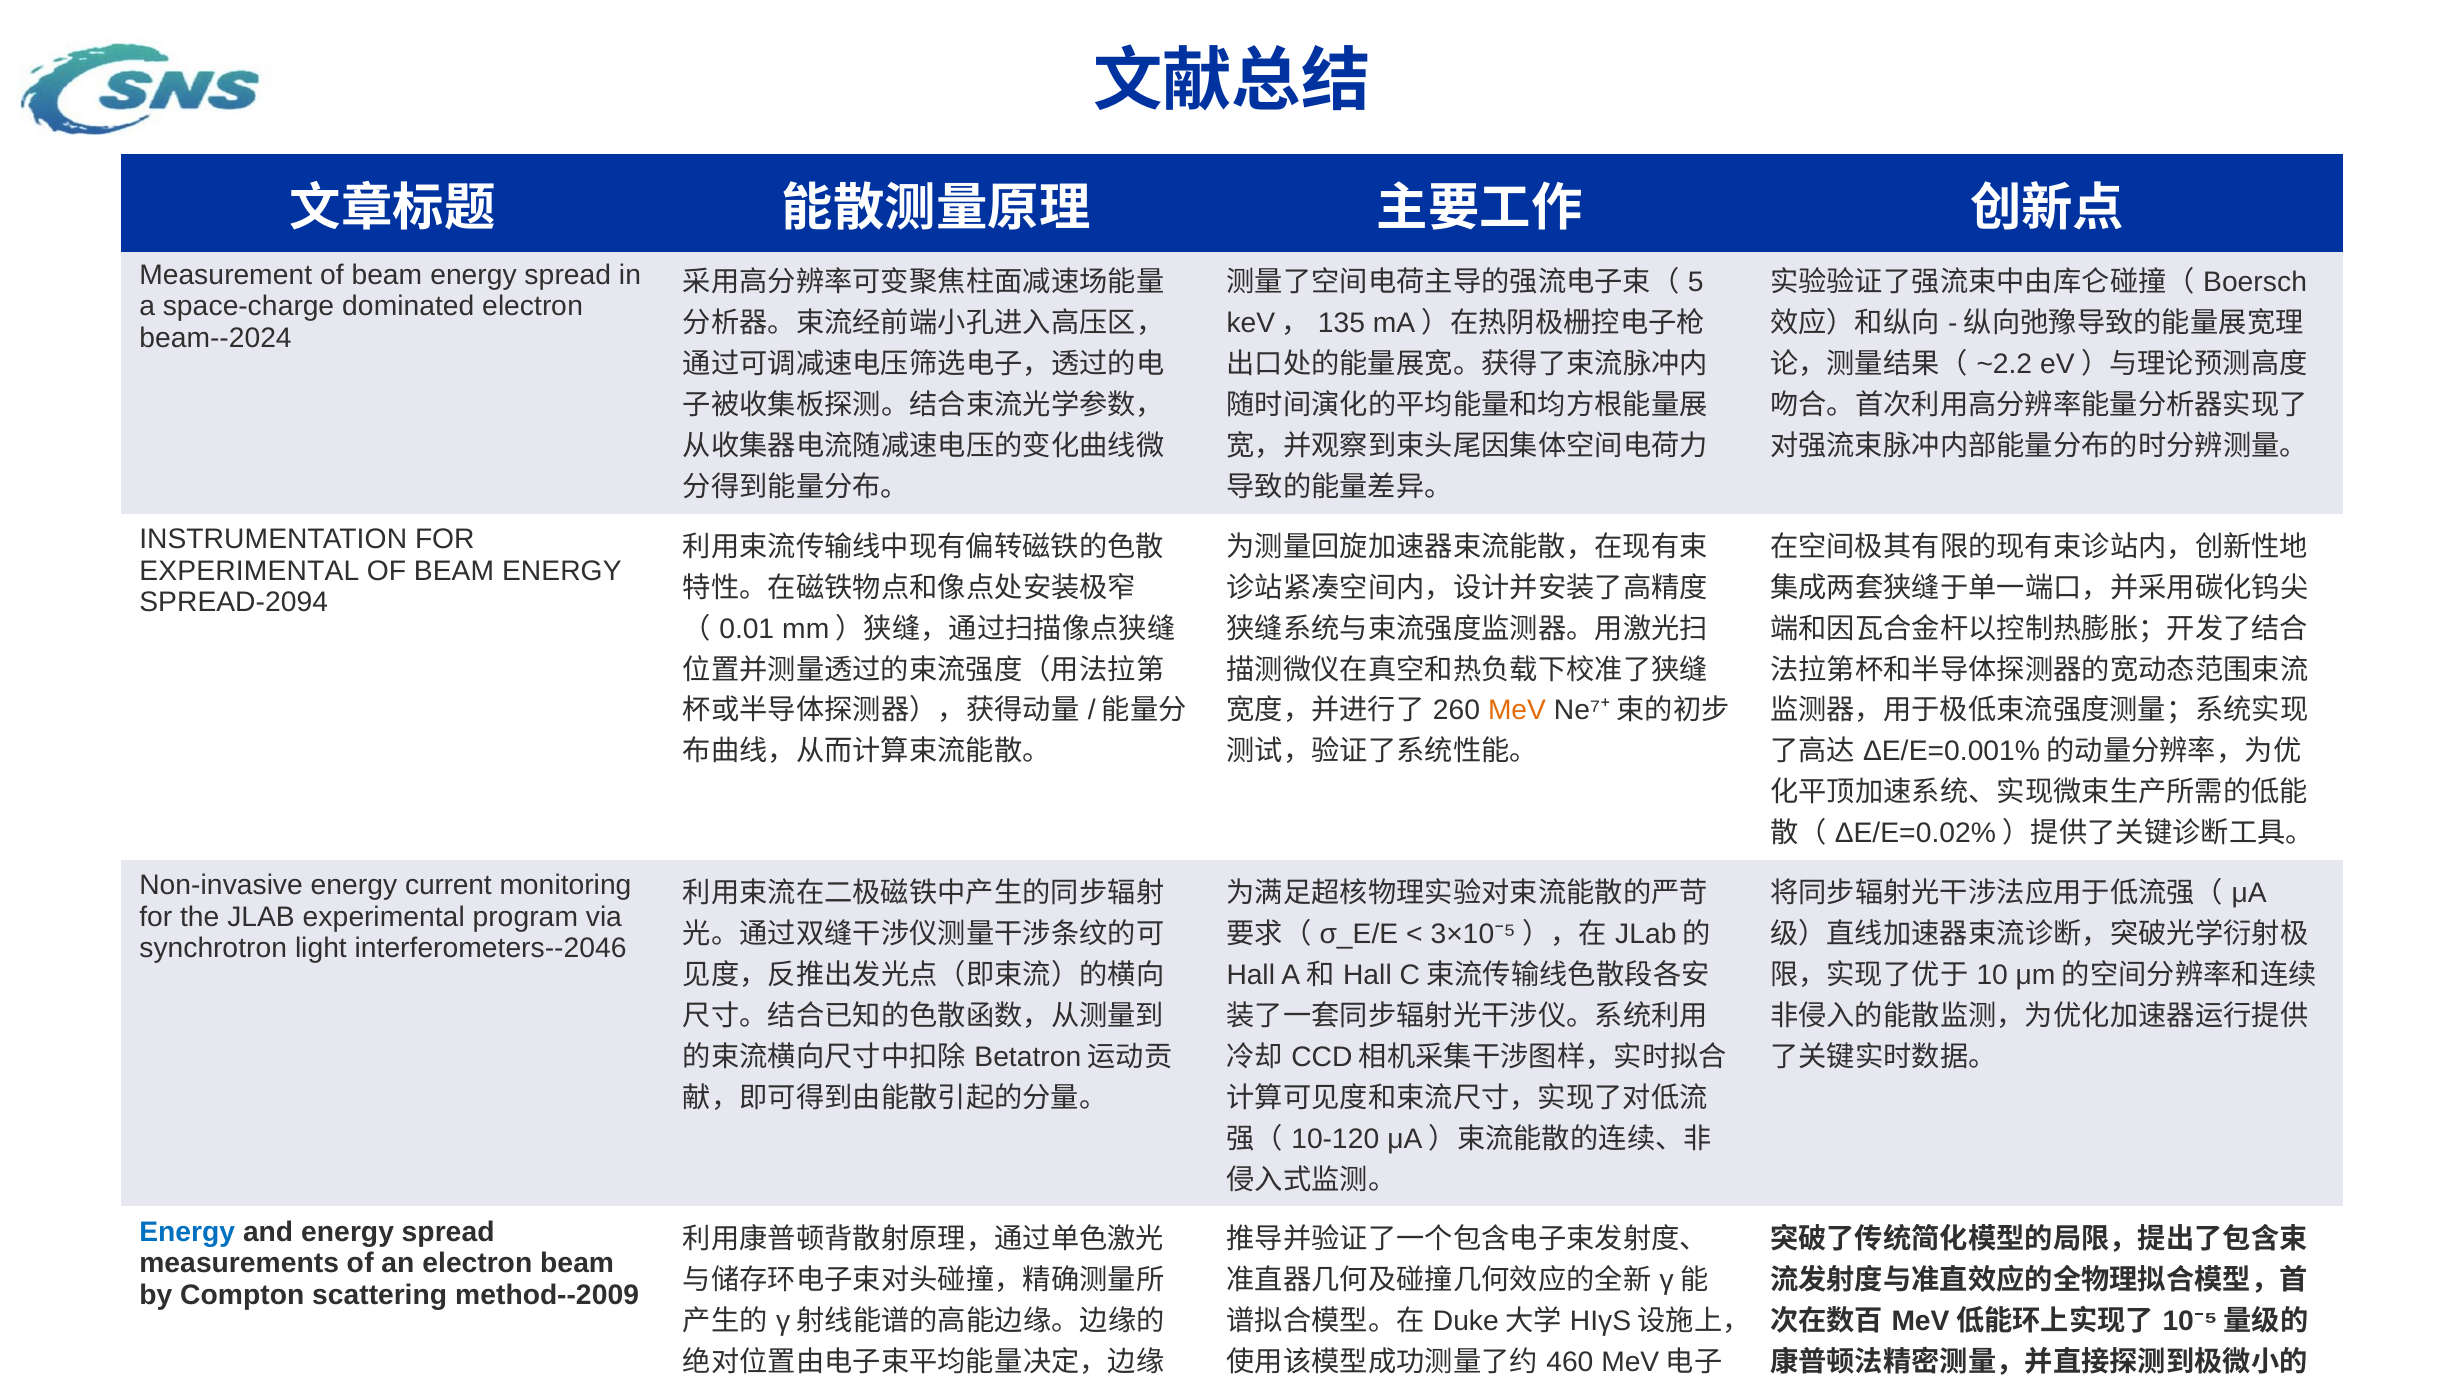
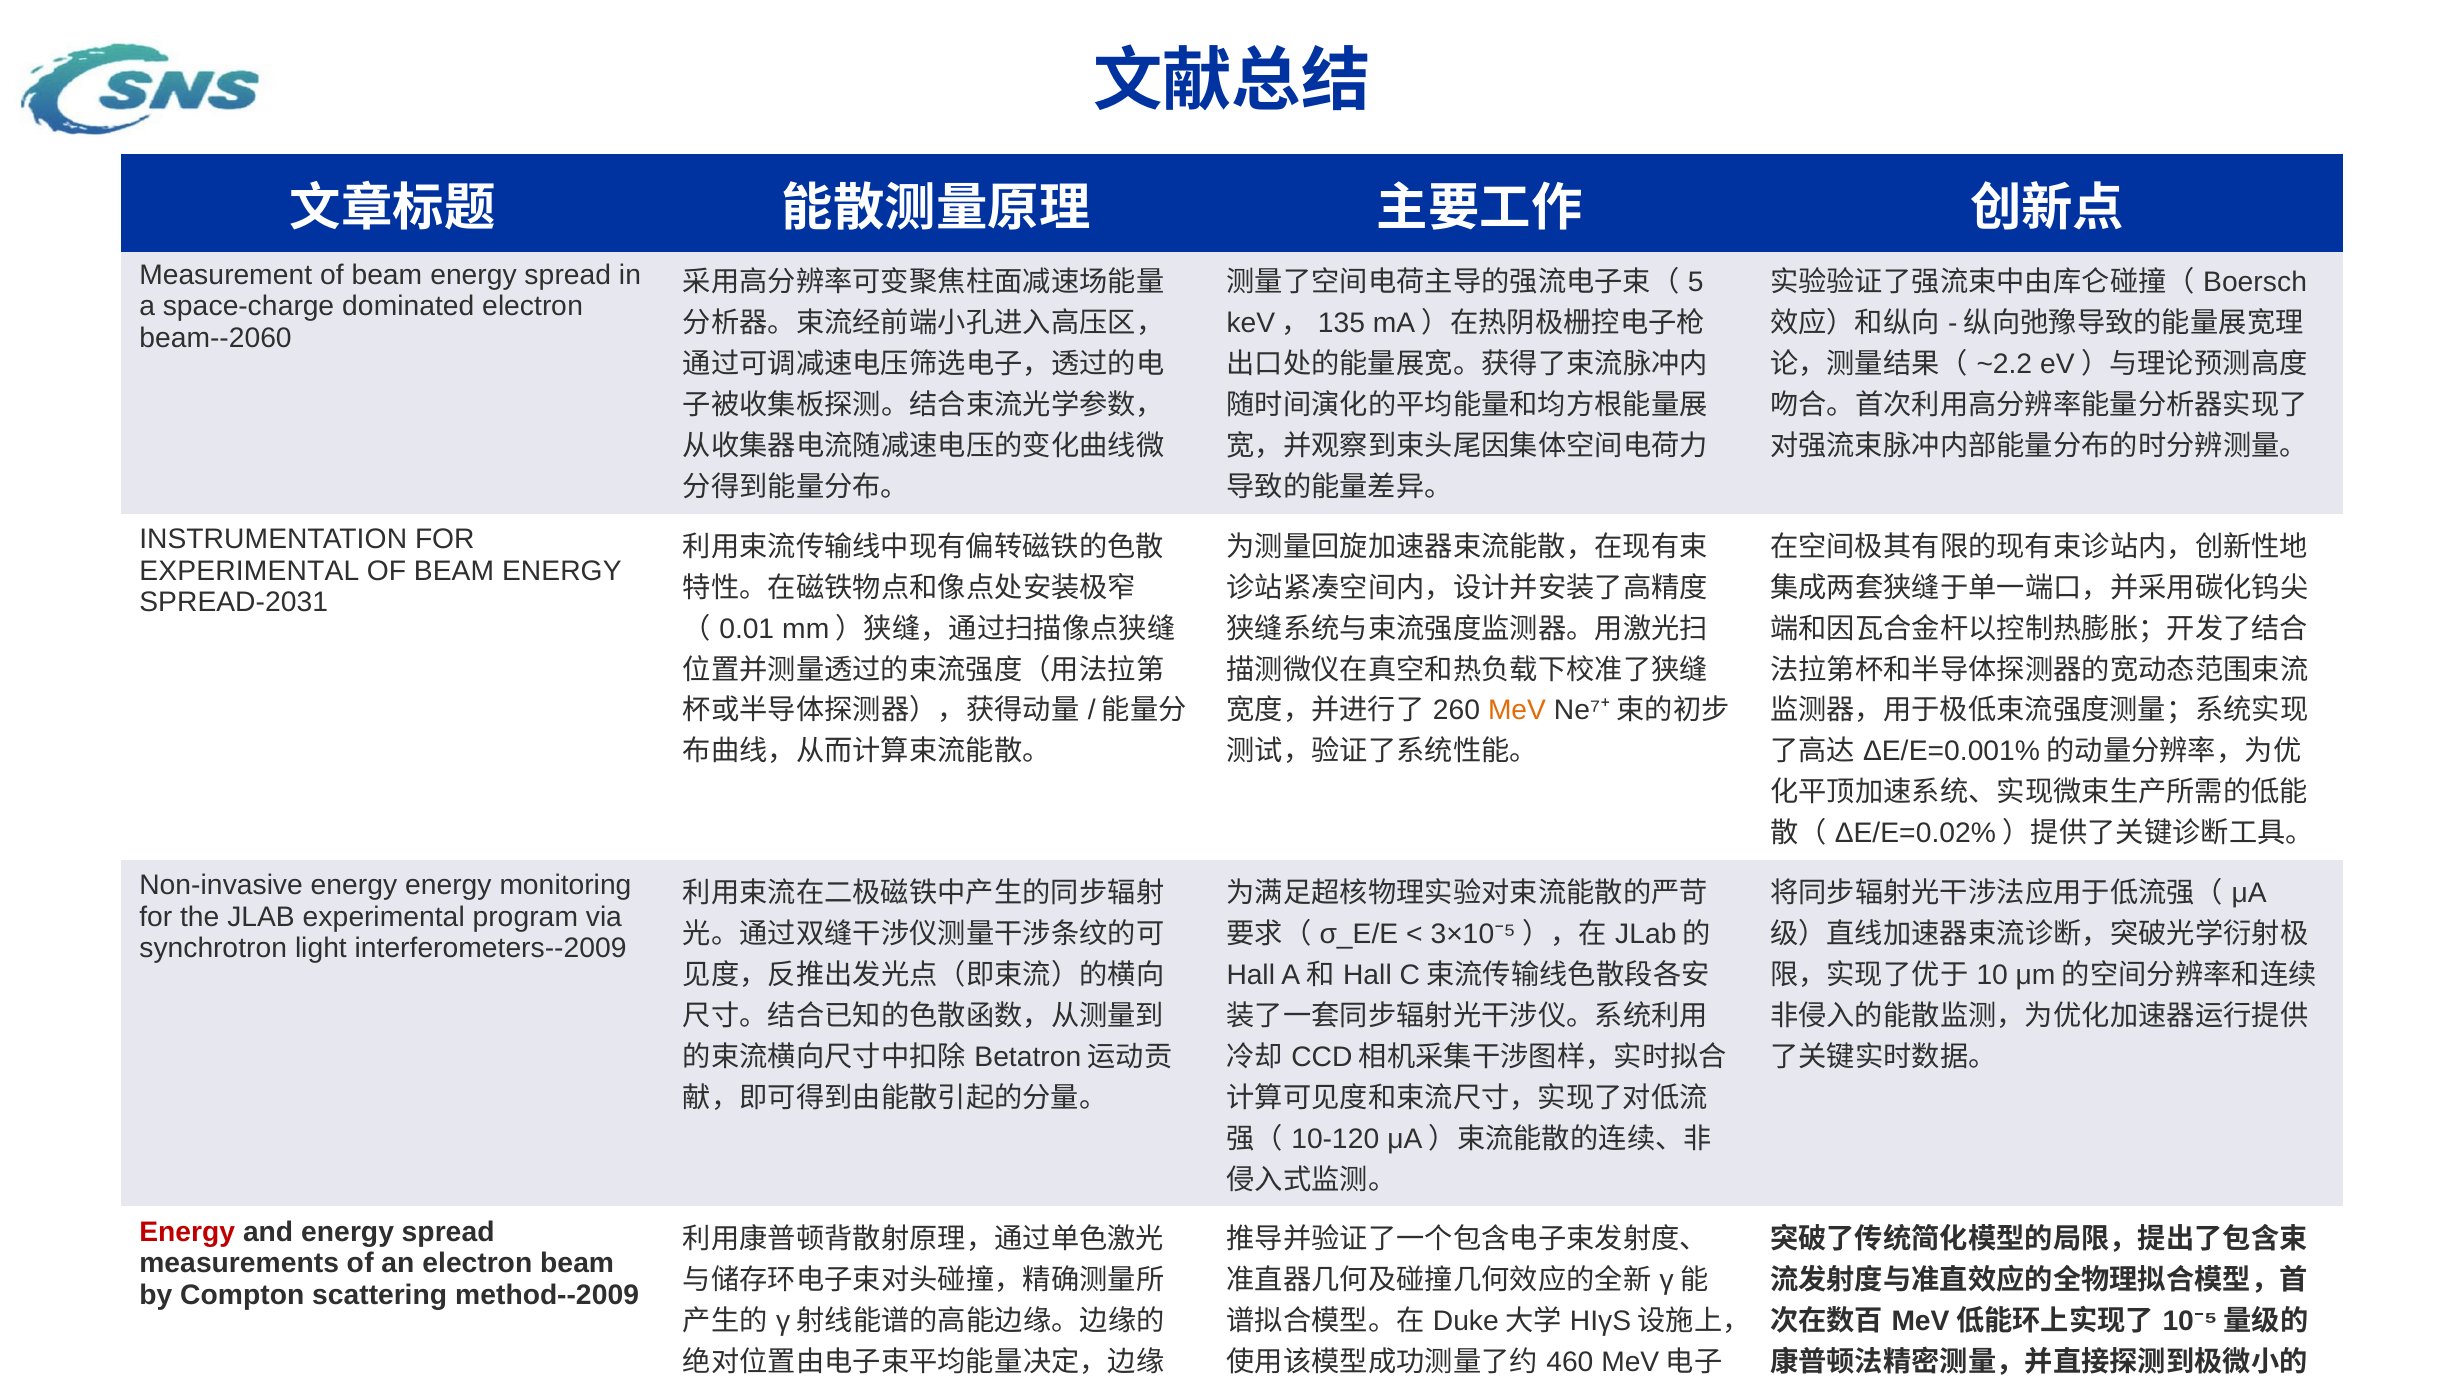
beam--2024: beam--2024 -> beam--2060 (216, 338)
SPREAD-2094: SPREAD-2094 -> SPREAD-2031 (234, 602)
energy current: current -> energy (448, 886)
interferometers--2046: interferometers--2046 -> interferometers--2009 (491, 949)
Energy colour: blue -> red (187, 1232)
